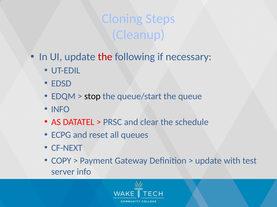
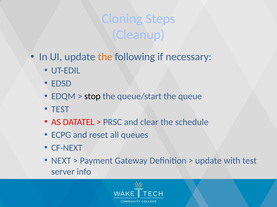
the colour: red -> orange (105, 57)
INFO: INFO -> TEST (60, 110)
COPY: COPY -> NEXT (61, 161)
